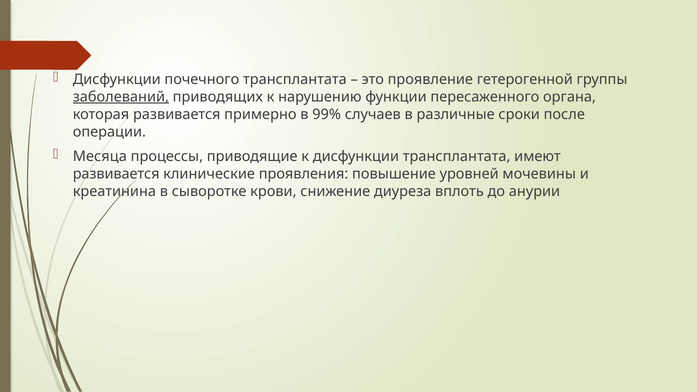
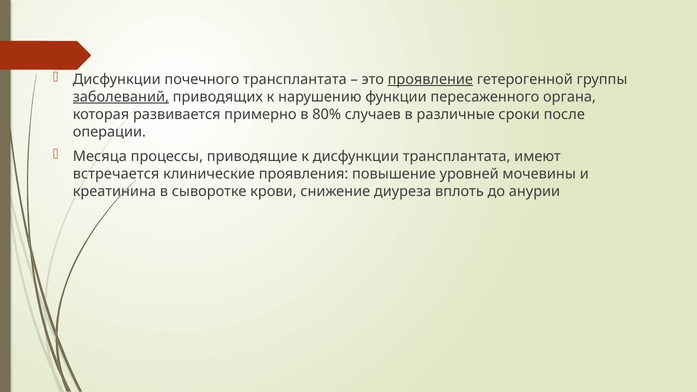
проявление underline: none -> present (430, 79)
99%: 99% -> 80% (327, 114)
развивается: развивается -> встречается (116, 174)
